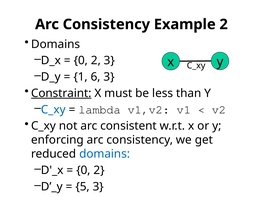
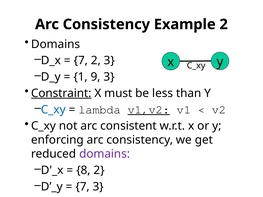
0: 0 -> 7 (81, 61)
6: 6 -> 9 (96, 77)
v1,v2 underline: none -> present (149, 110)
domains colour: blue -> purple (105, 154)
0: 0 -> 8 (83, 170)
5: 5 -> 7 (83, 187)
